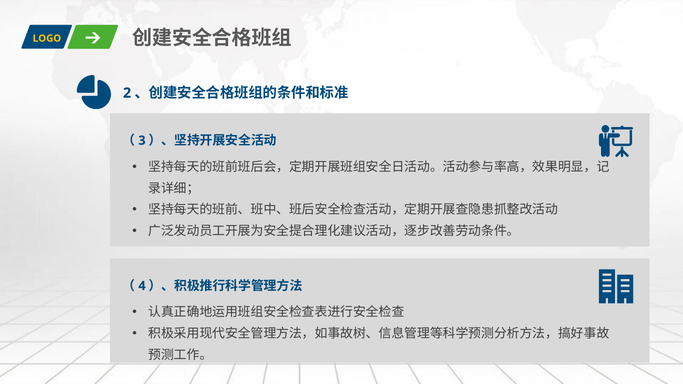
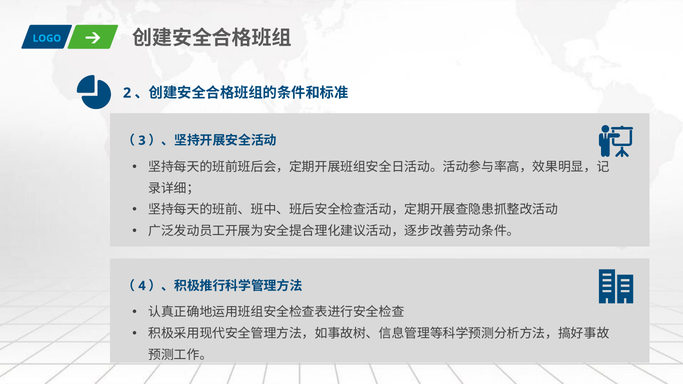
LOGO colour: yellow -> light blue (47, 38)
